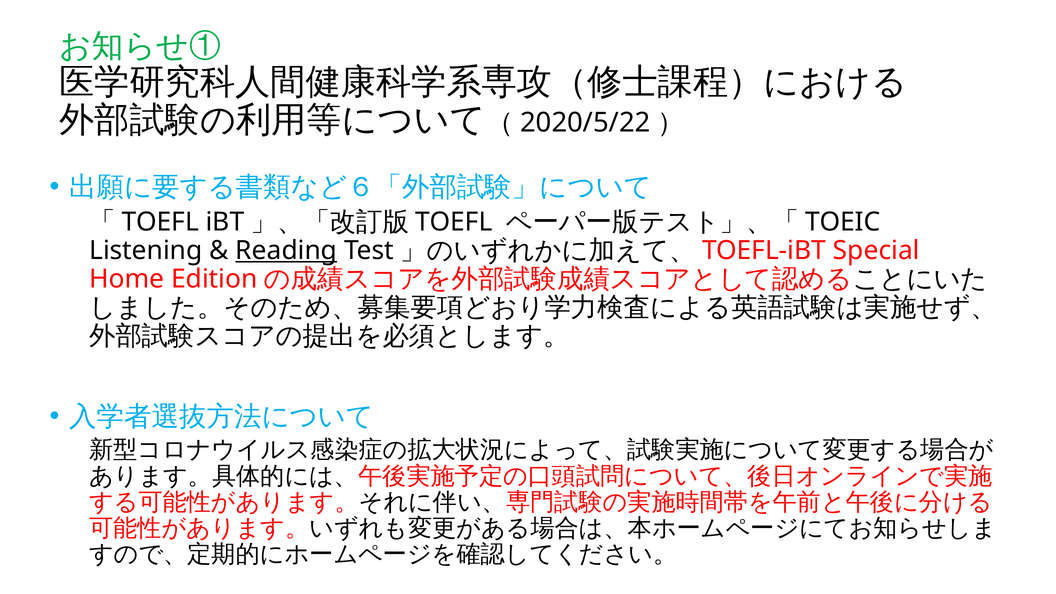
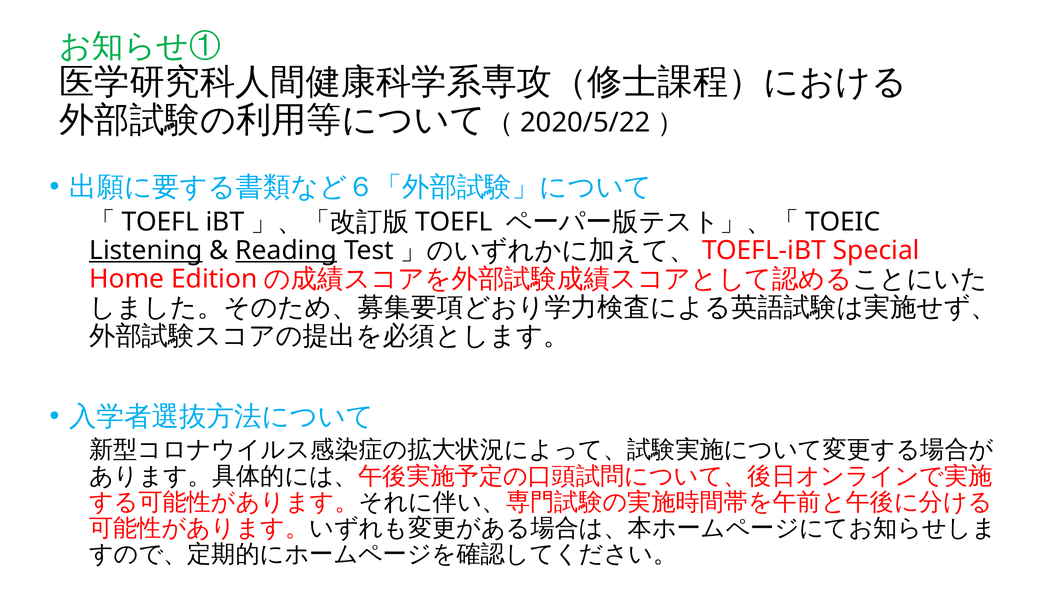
Listening underline: none -> present (146, 250)
